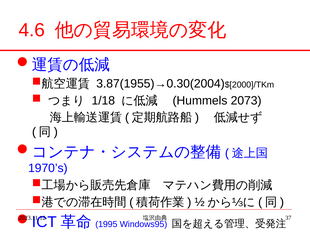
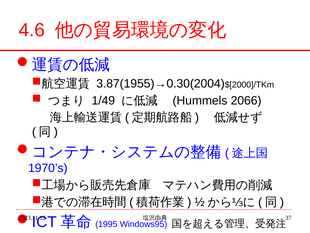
1/18: 1/18 -> 1/49 (103, 100)
2073: 2073 -> 2066 (246, 100)
